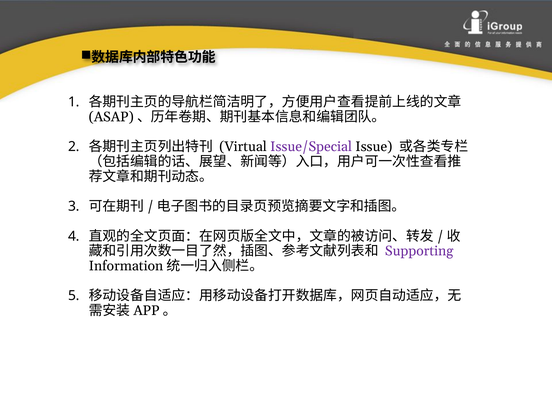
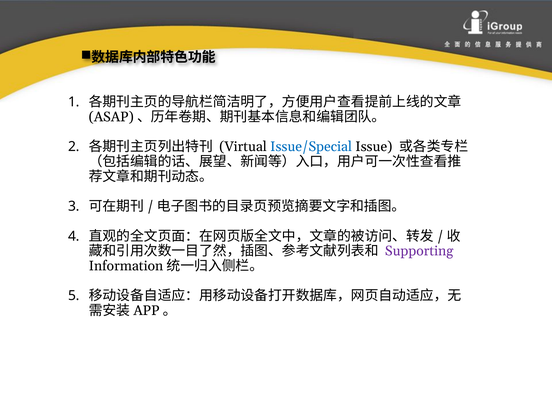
Issue/Special colour: purple -> blue (311, 147)
